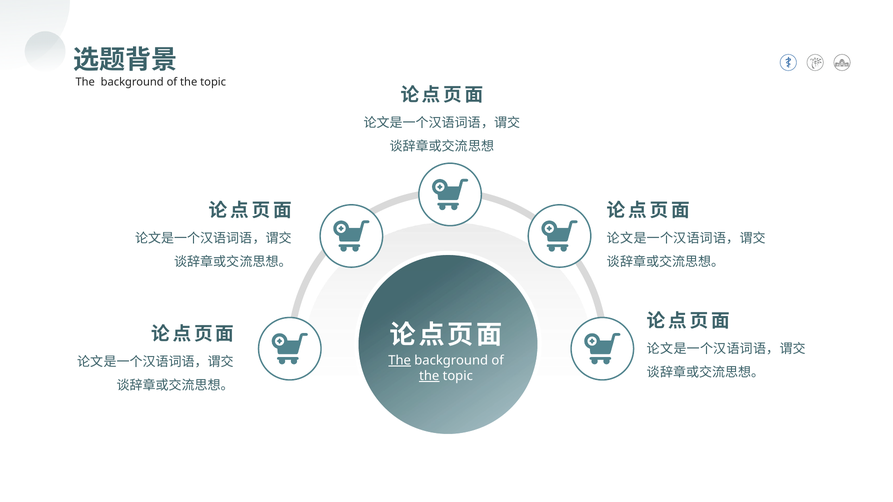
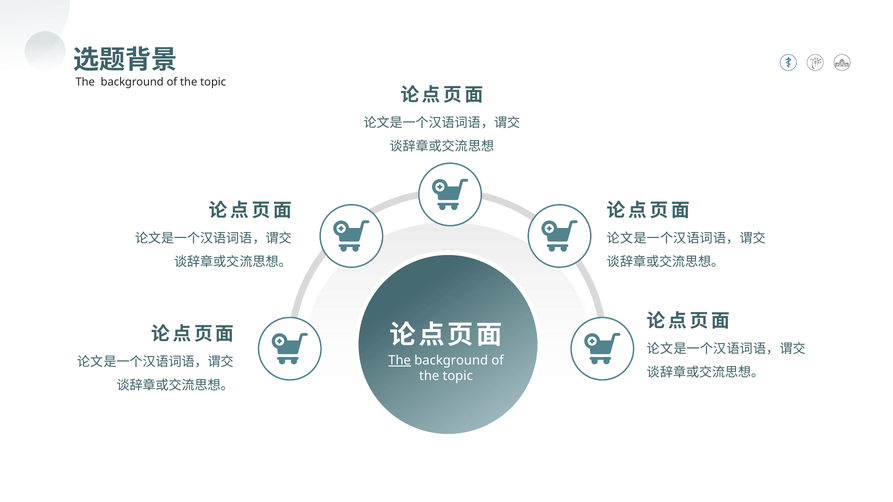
the underline: present -> none (429, 376)
